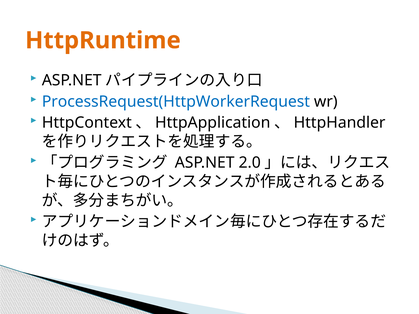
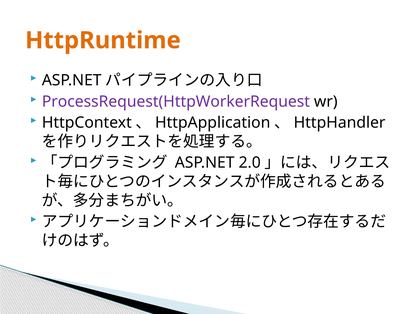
ProcessRequest(HttpWorkerRequest colour: blue -> purple (176, 102)
